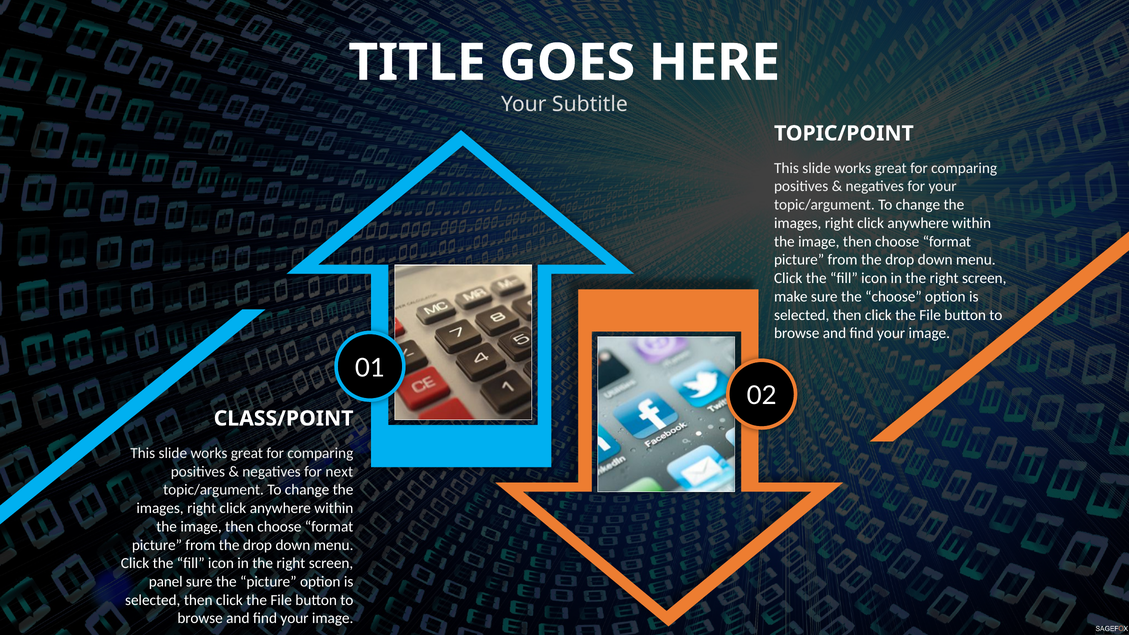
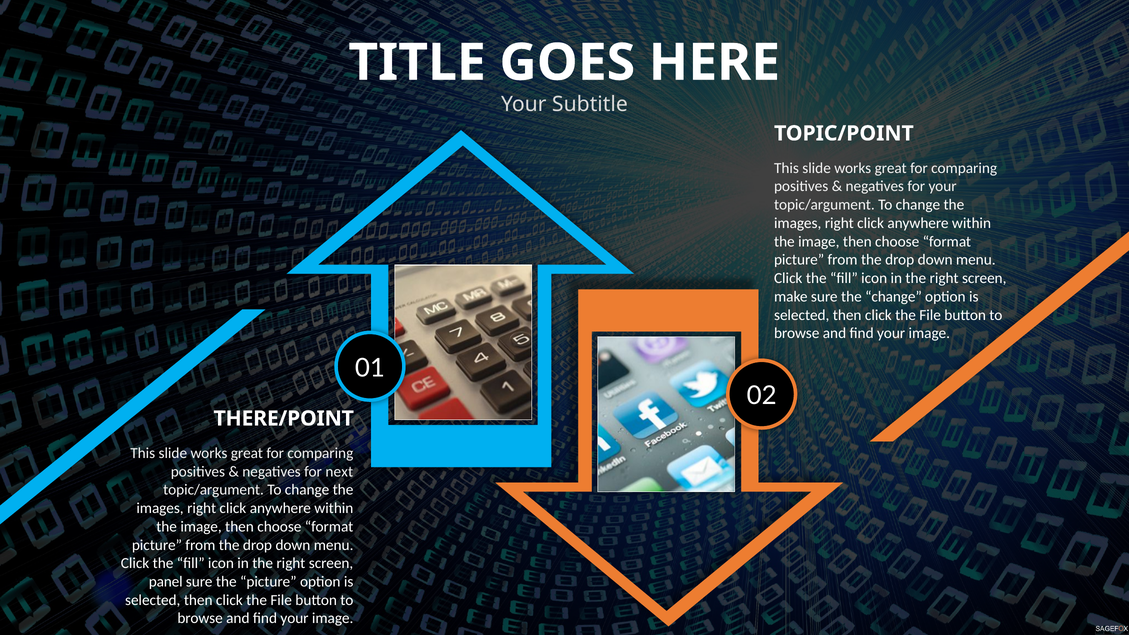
the choose: choose -> change (893, 297)
CLASS/POINT: CLASS/POINT -> THERE/POINT (284, 419)
